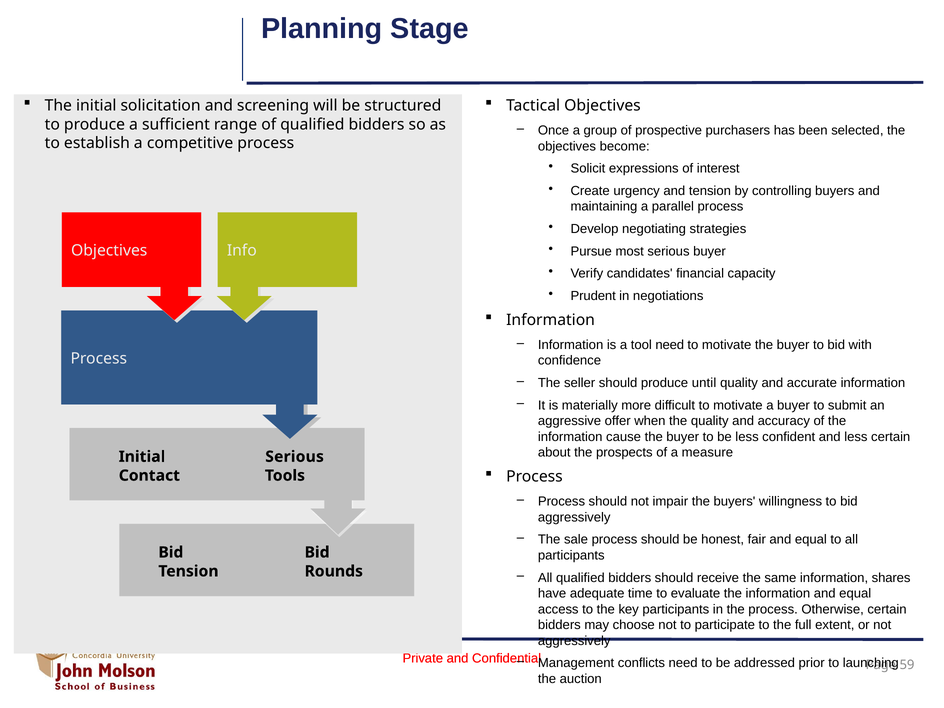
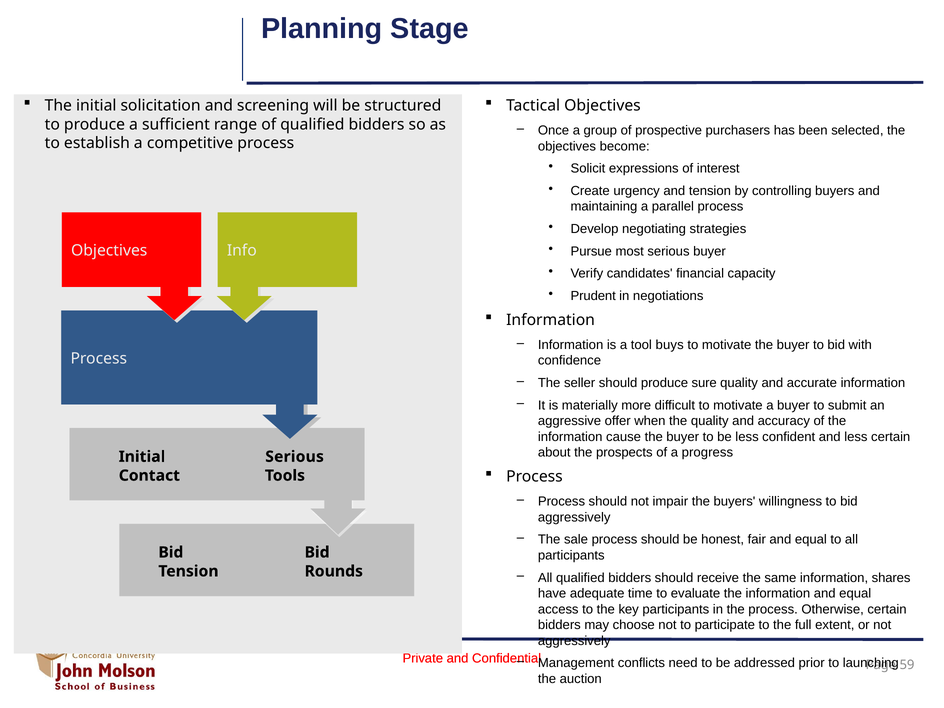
tool need: need -> buys (670, 345)
until: until -> sure (704, 383)
measure: measure -> progress (707, 453)
